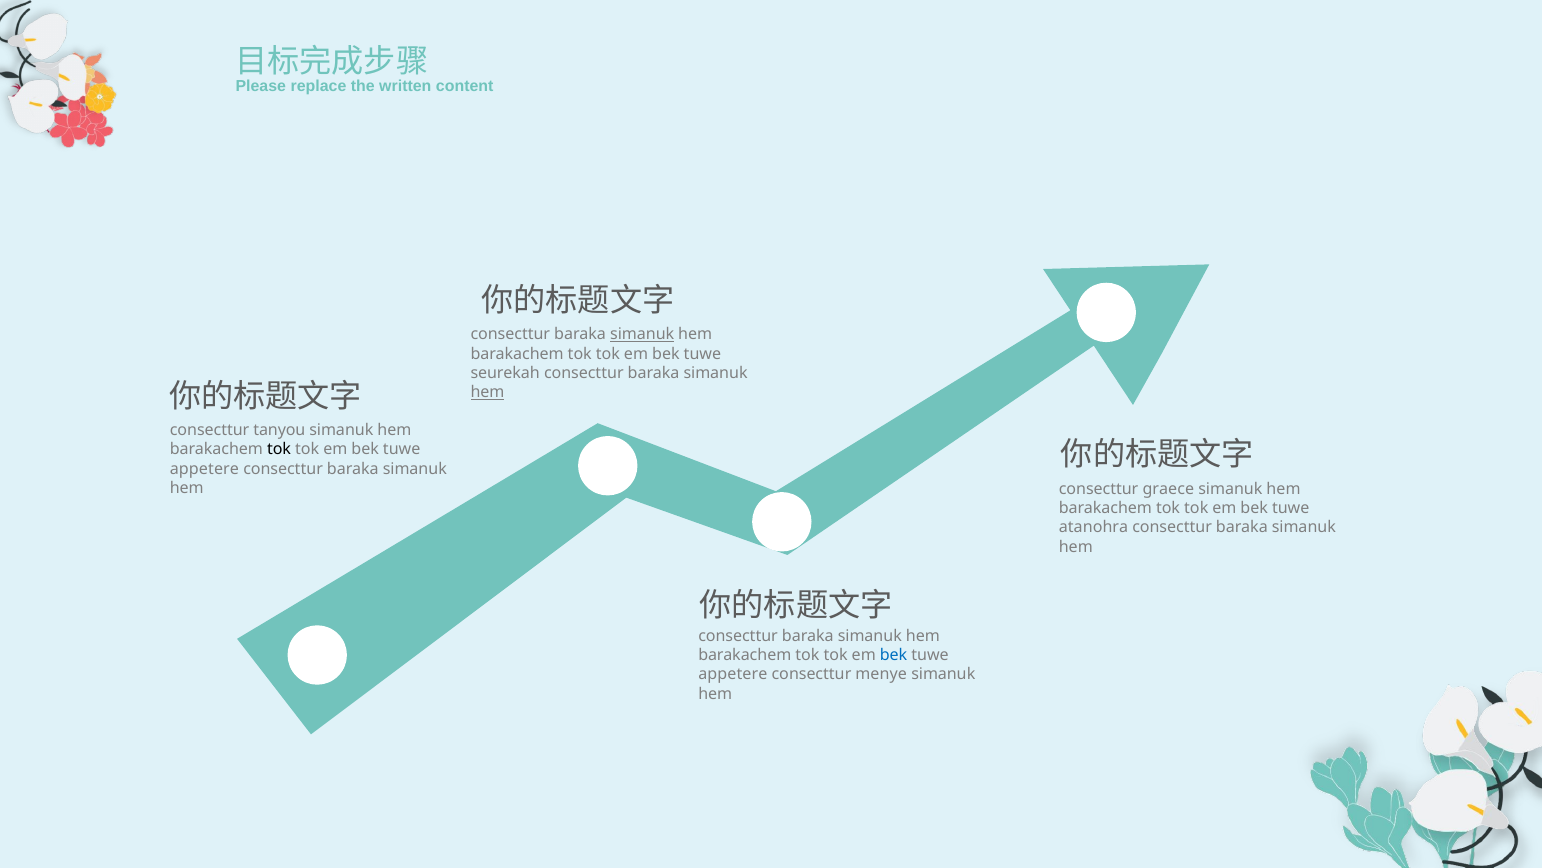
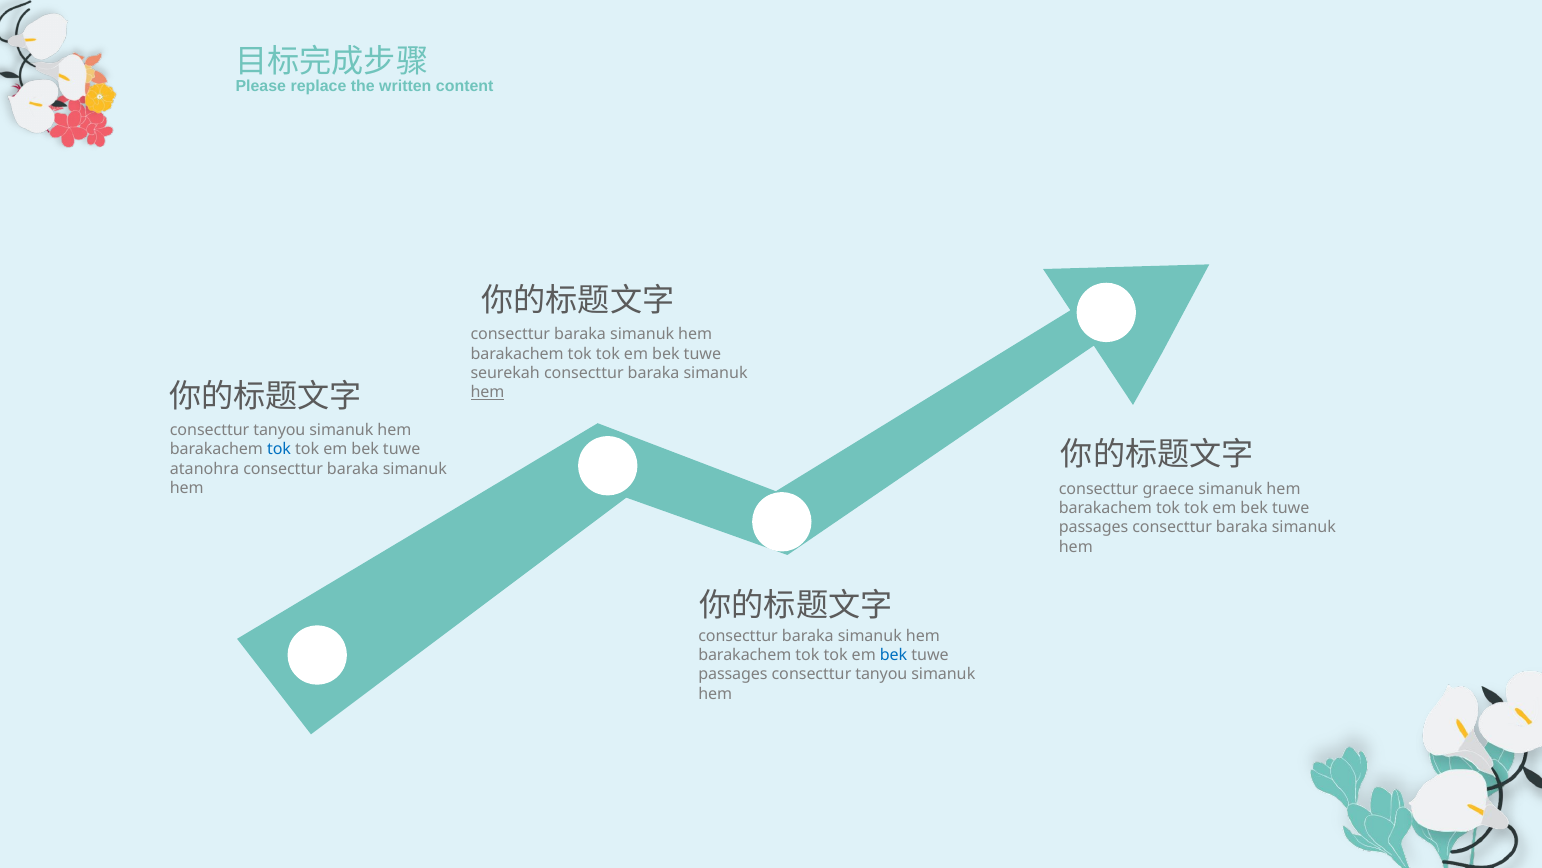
simanuk underline: present -> none (642, 334)
tok colour: black -> blue (279, 449)
appetere: appetere -> atanohra (204, 469)
atanohra: atanohra -> passages (1094, 527)
appetere: appetere -> passages (733, 674)
menye: menye -> tanyou (881, 674)
